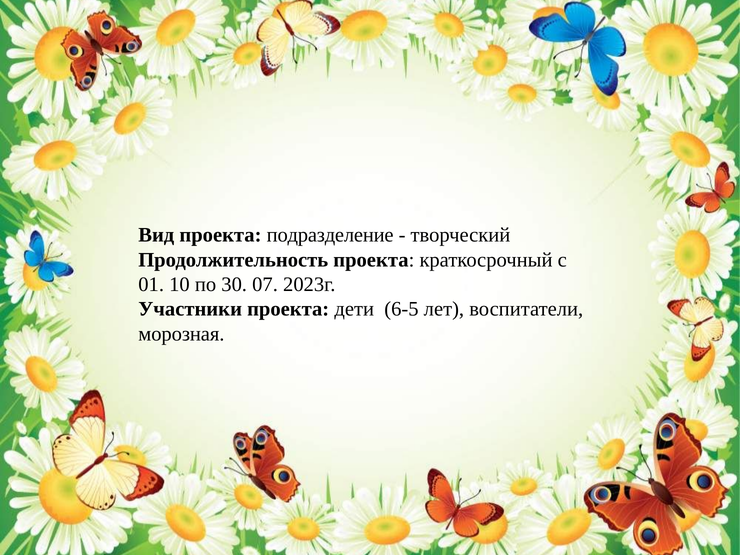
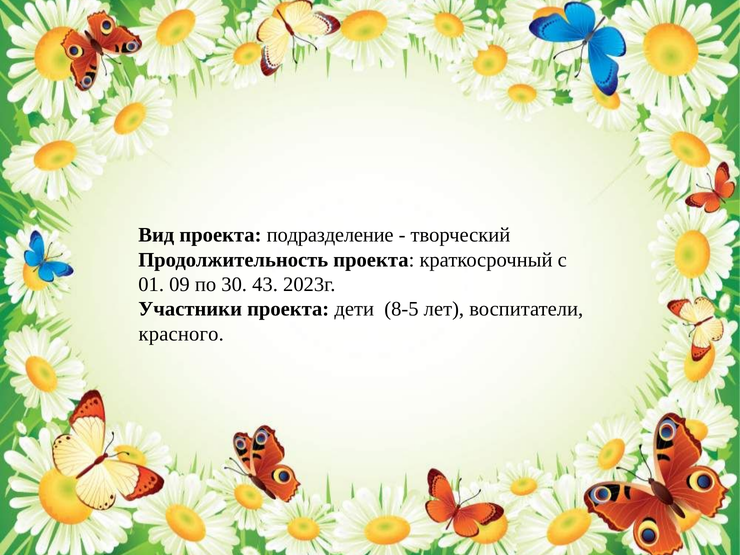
10: 10 -> 09 (179, 284)
07: 07 -> 43 (265, 284)
6-5: 6-5 -> 8-5 (401, 309)
морозная: морозная -> красного (181, 334)
